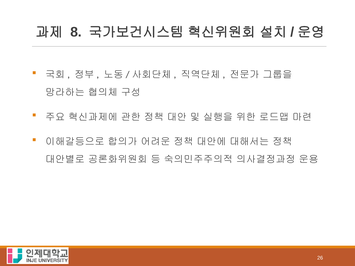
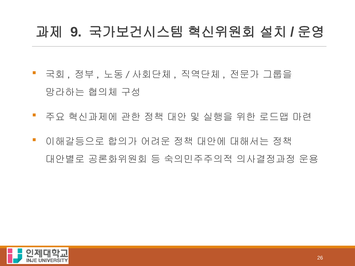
8: 8 -> 9 (76, 32)
